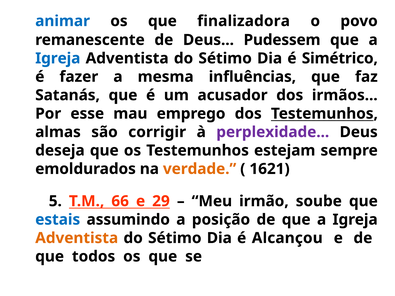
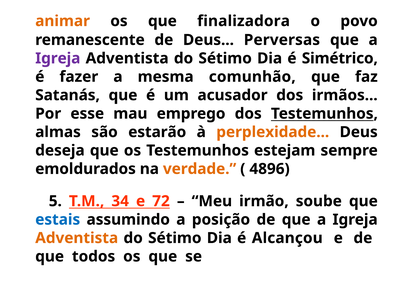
animar colour: blue -> orange (63, 21)
Pudessem: Pudessem -> Perversas (282, 40)
Igreja colour: blue -> purple (58, 58)
influências: influências -> comunhão (252, 77)
corrigir: corrigir -> estarão (157, 132)
perplexidade colour: purple -> orange (273, 132)
1621: 1621 -> 4896 (270, 169)
66: 66 -> 34 (120, 201)
29: 29 -> 72 (161, 201)
